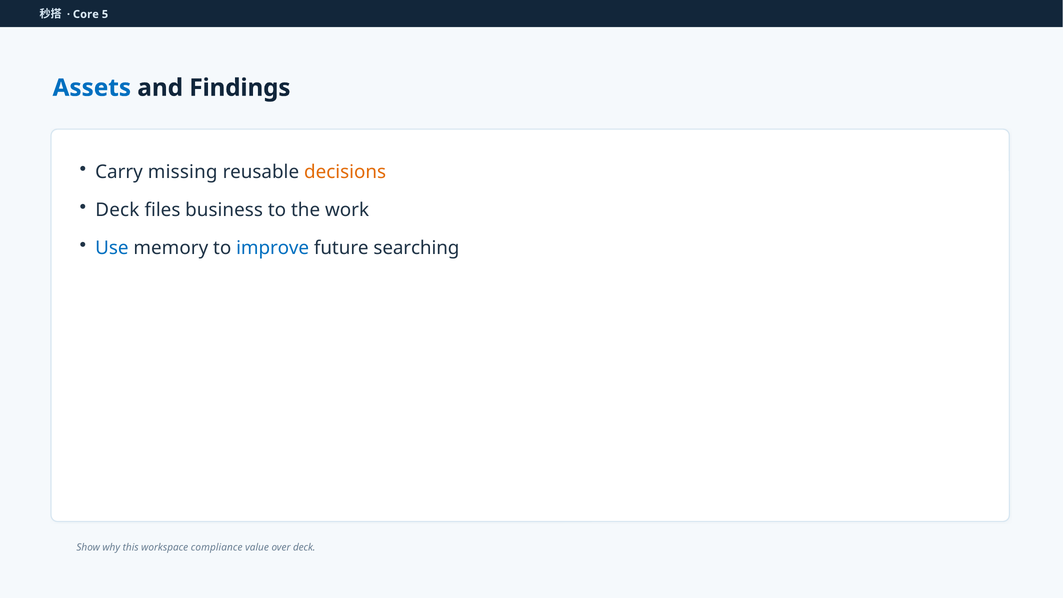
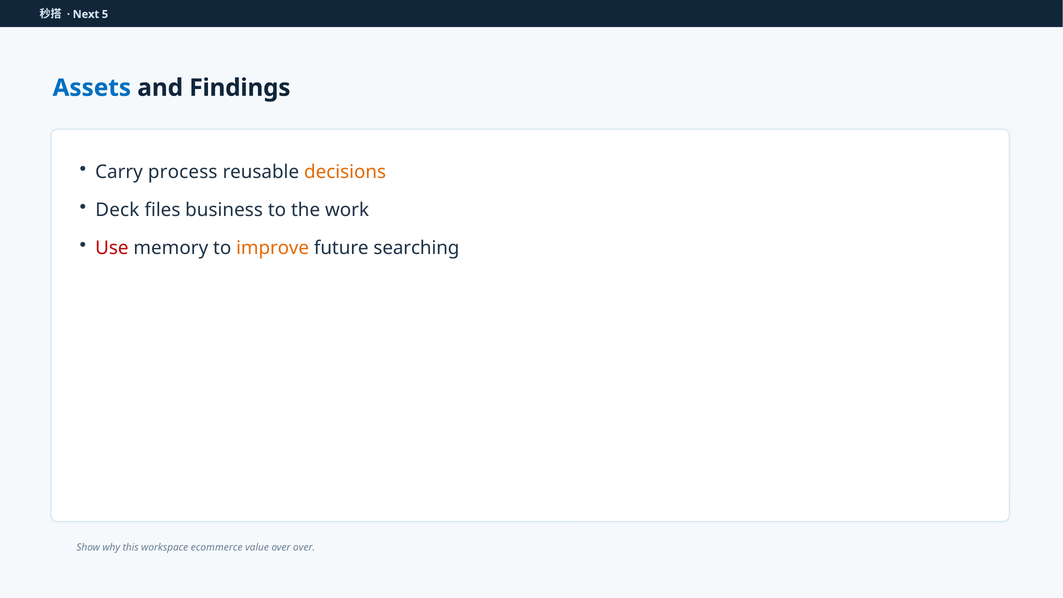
Core: Core -> Next (86, 14)
missing: missing -> process (183, 172)
Use colour: blue -> red (112, 248)
improve colour: blue -> orange (273, 248)
compliance: compliance -> ecommerce (217, 548)
over deck: deck -> over (304, 548)
